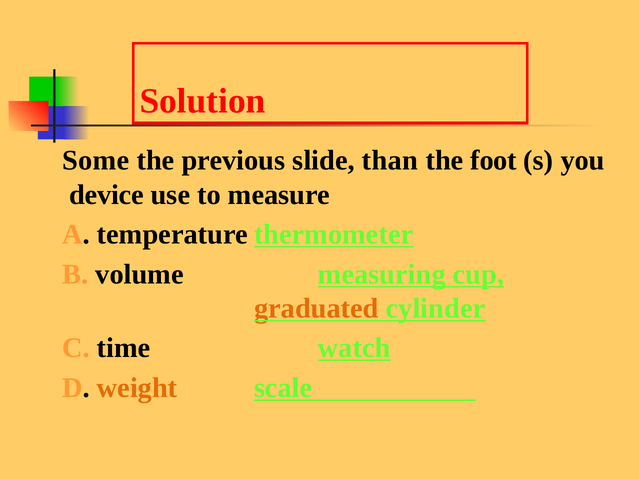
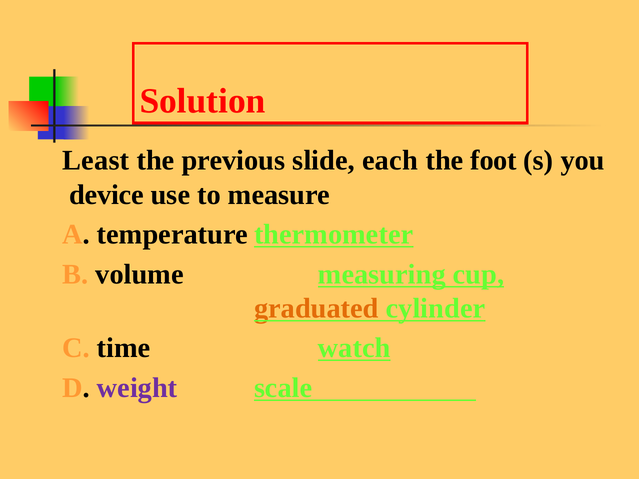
Some: Some -> Least (96, 161)
than: than -> each (390, 161)
weight colour: orange -> purple (137, 388)
